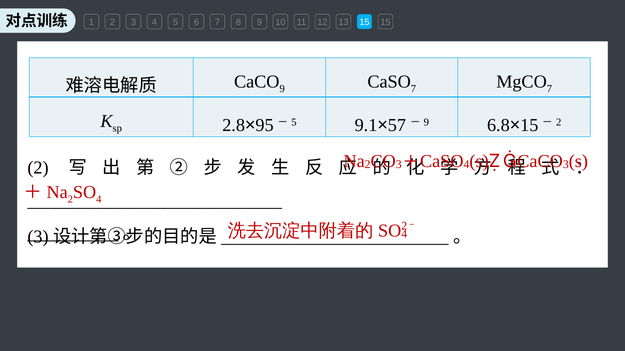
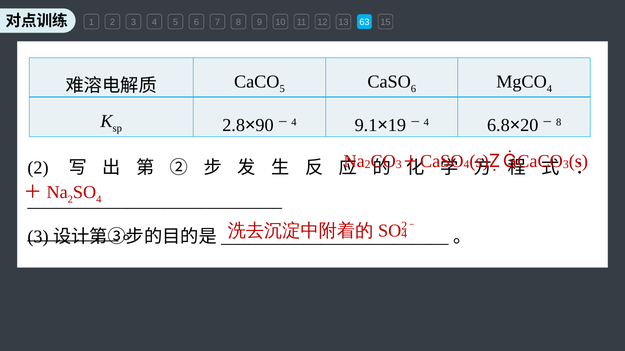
13 15: 15 -> 63 (364, 22)
9: 9 -> 5 (282, 89)
7: 7 -> 6 (414, 89)
7: 7 -> 4 (549, 89)
95: 95 -> 90 (265, 125)
5: 5 -> 4 (294, 123)
57: 57 -> 19 (397, 125)
9: 9 -> 4 (426, 123)
15: 15 -> 20 (529, 125)
2: 2 -> 8 (559, 123)
